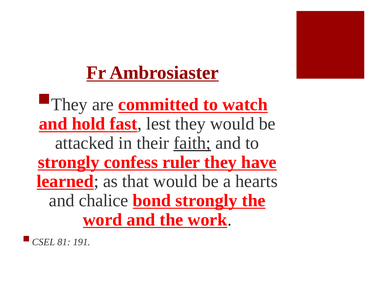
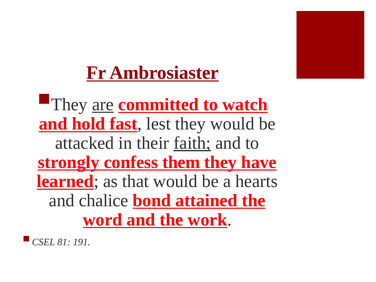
are underline: none -> present (103, 105)
ruler: ruler -> them (181, 162)
bond strongly: strongly -> attained (206, 200)
